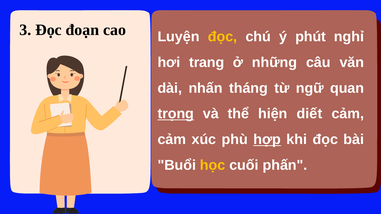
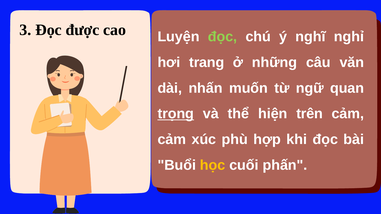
đoạn: đoạn -> được (82, 30)
đọc colour: yellow -> light green (223, 37)
phút: phút -> nghĩ (311, 37)
tháng: tháng -> muốn (248, 88)
diết: diết -> trên (310, 114)
hợp underline: present -> none (267, 140)
